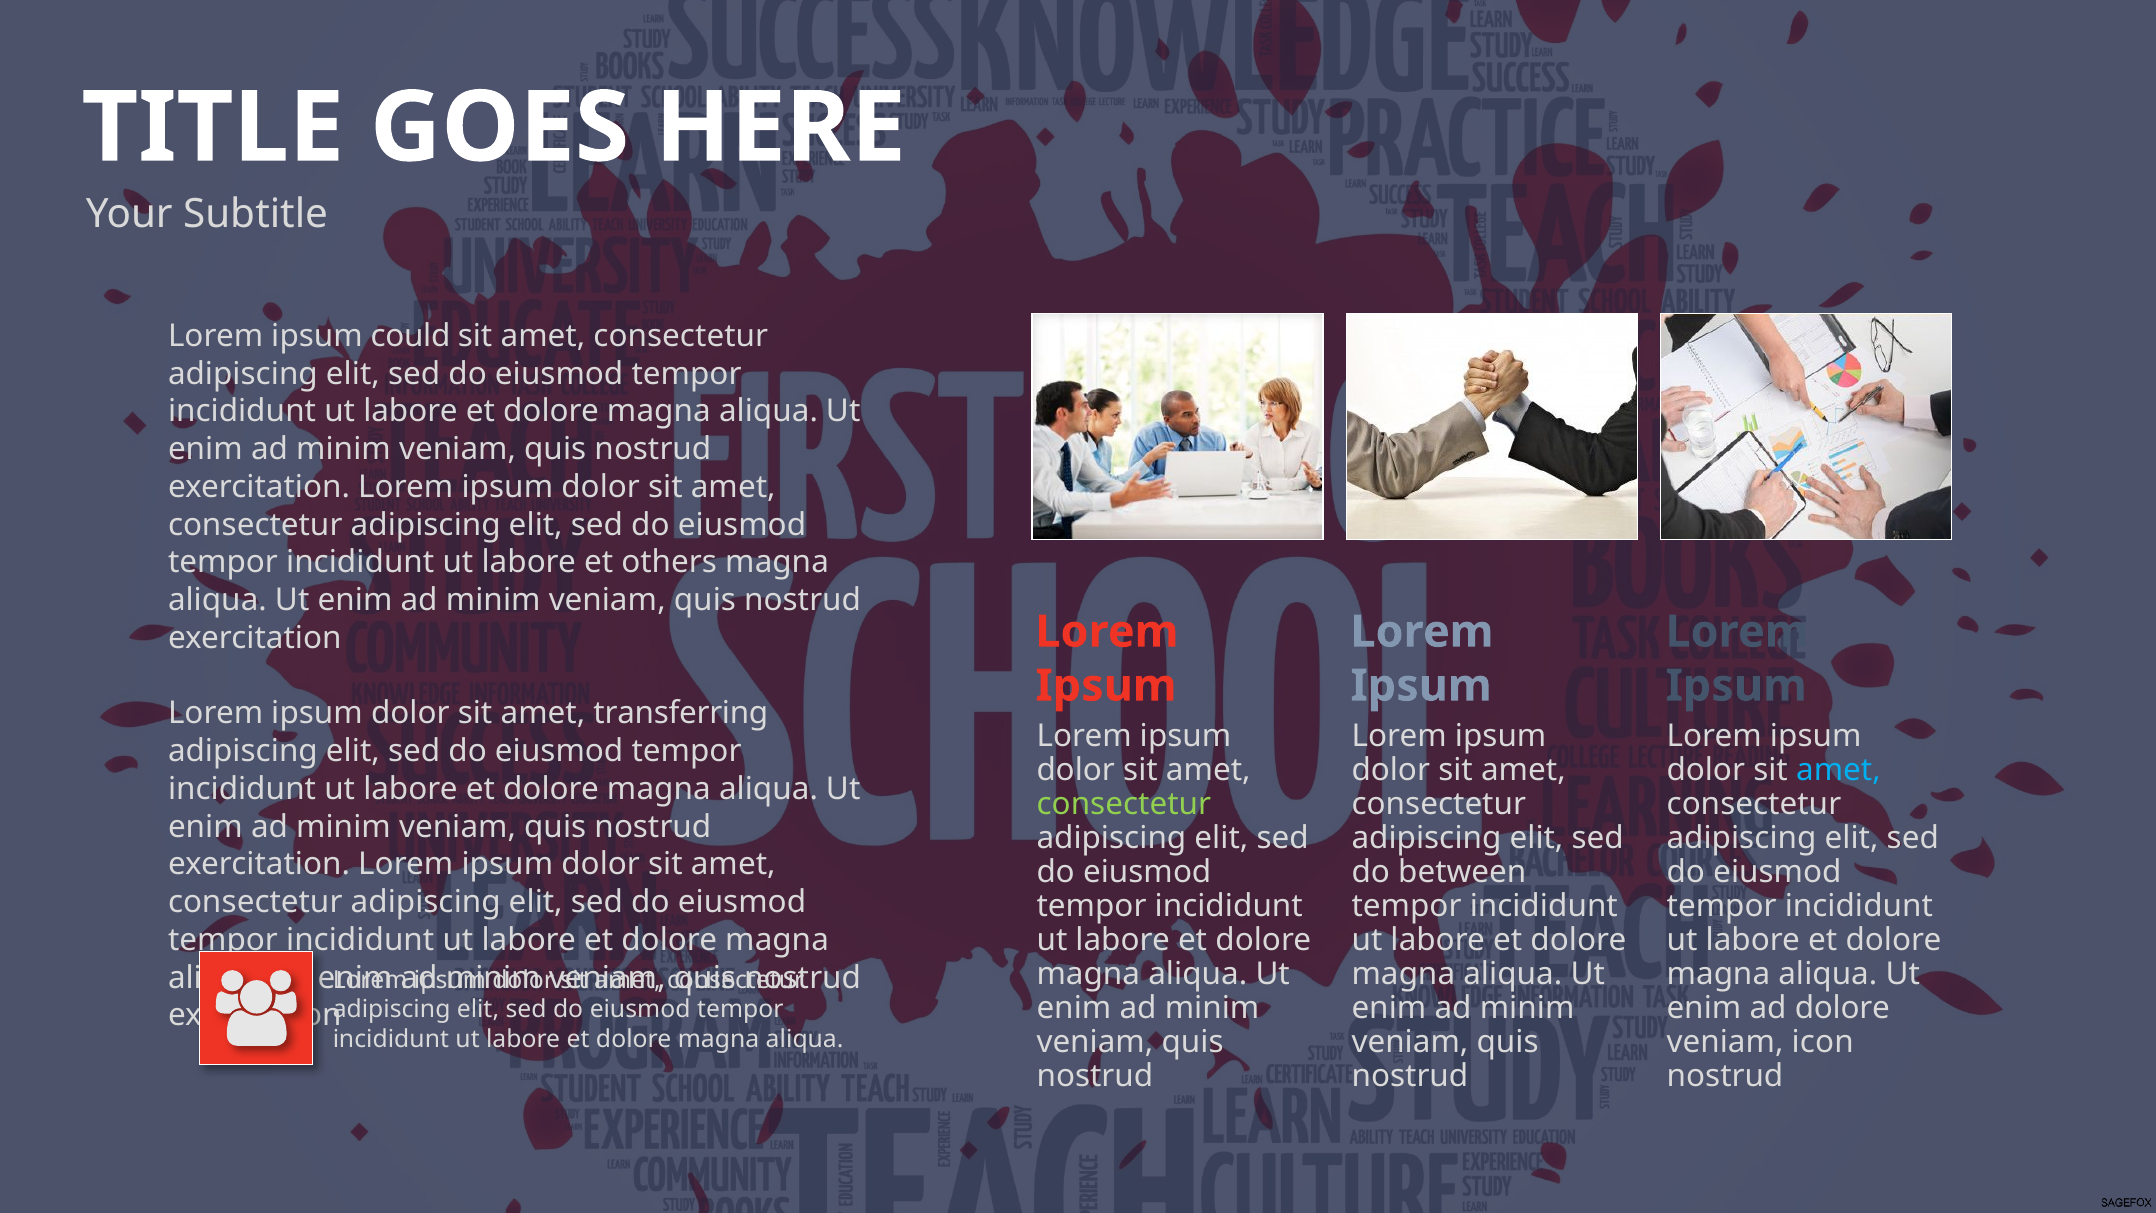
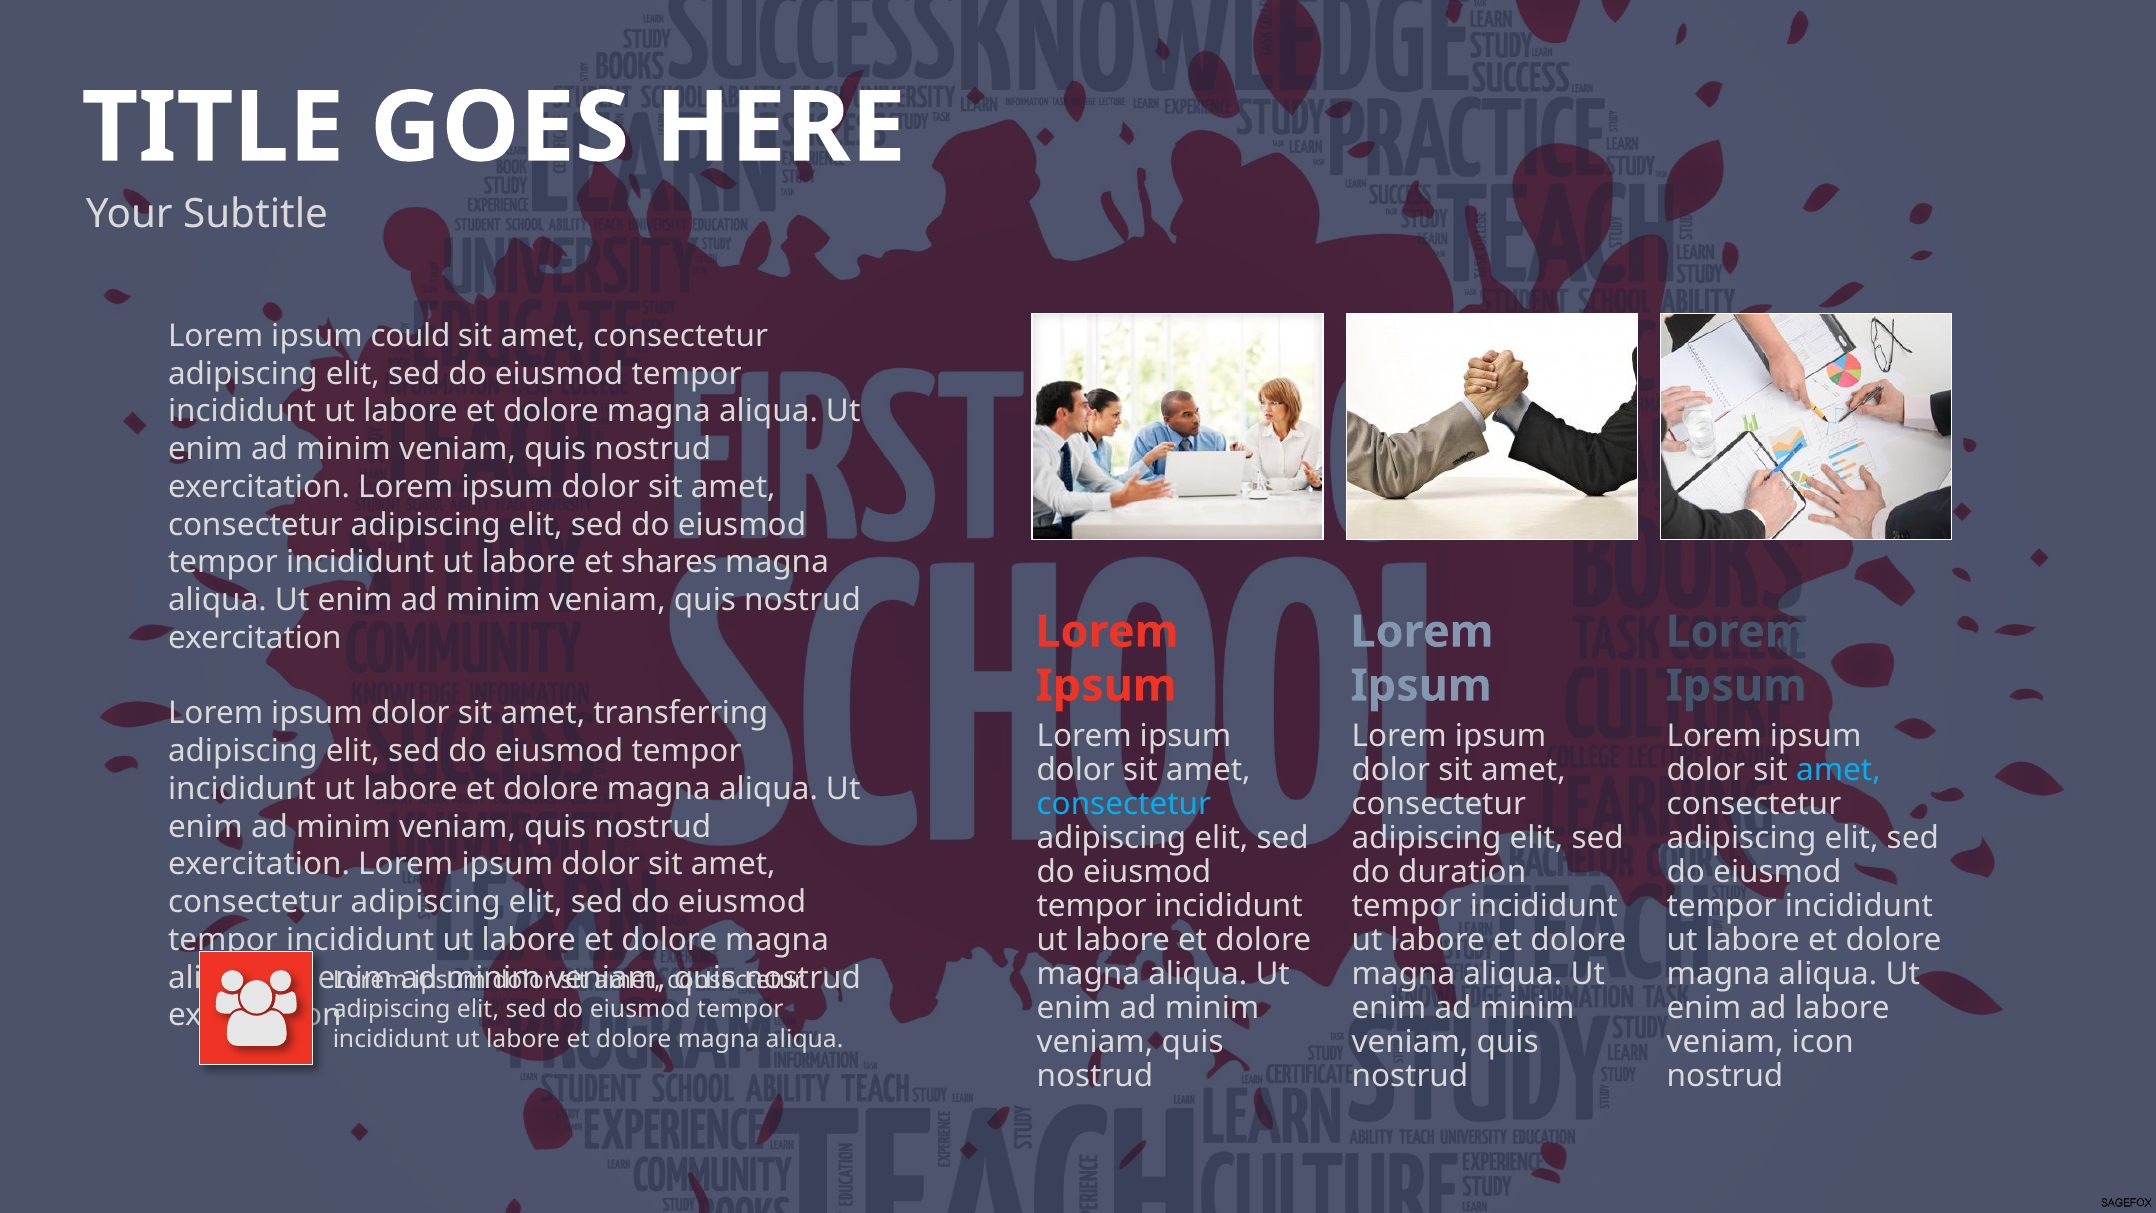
others: others -> shares (669, 562)
consectetur colour: light green -> light blue (1124, 804)
between: between -> duration (1462, 872)
ad dolore: dolore -> labore (1842, 1008)
